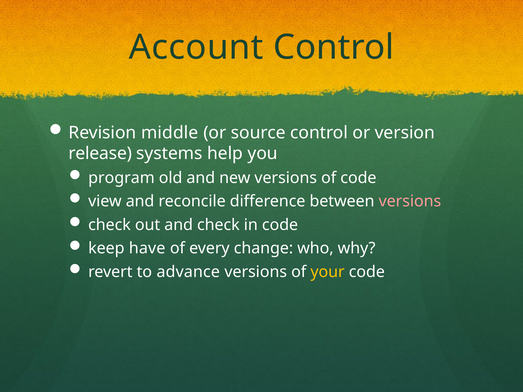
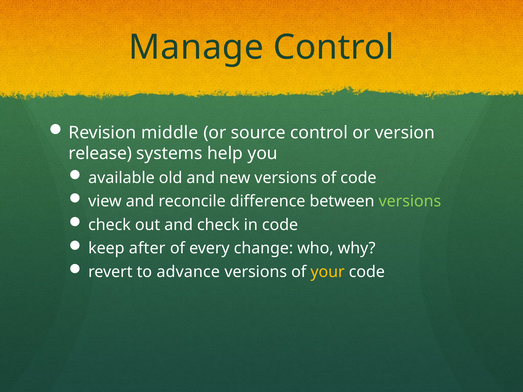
Account: Account -> Manage (196, 47)
program: program -> available (121, 178)
versions colour: pink -> light green (410, 201)
have: have -> after (147, 249)
